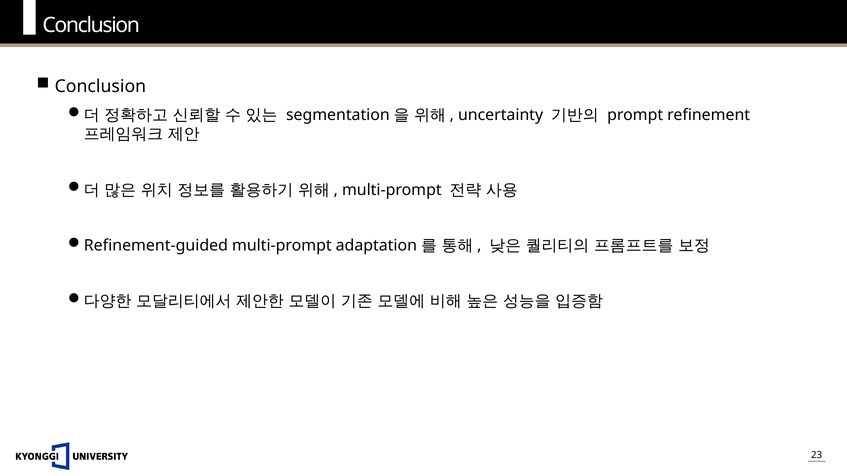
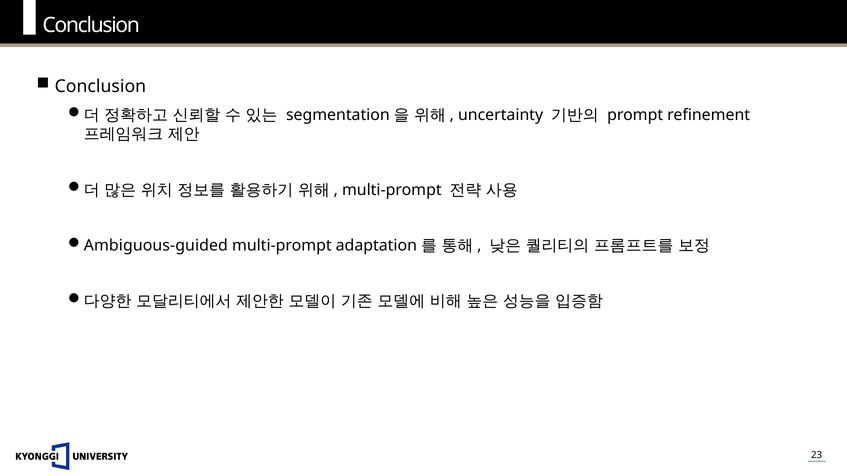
Refinement-guided: Refinement-guided -> Ambiguous-guided (156, 246)
